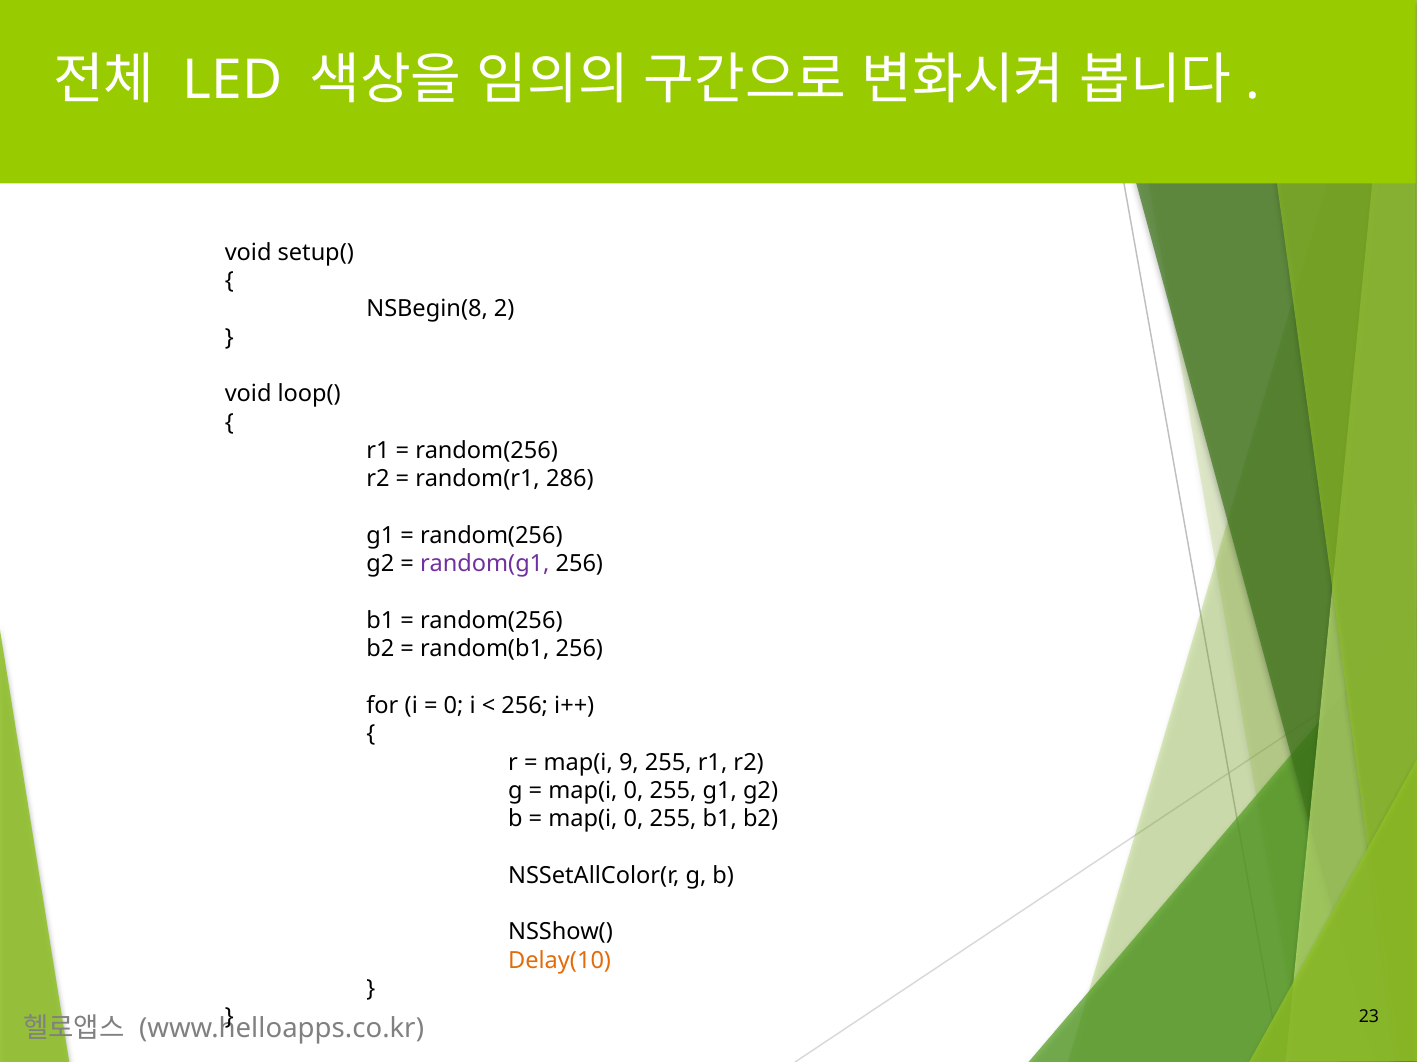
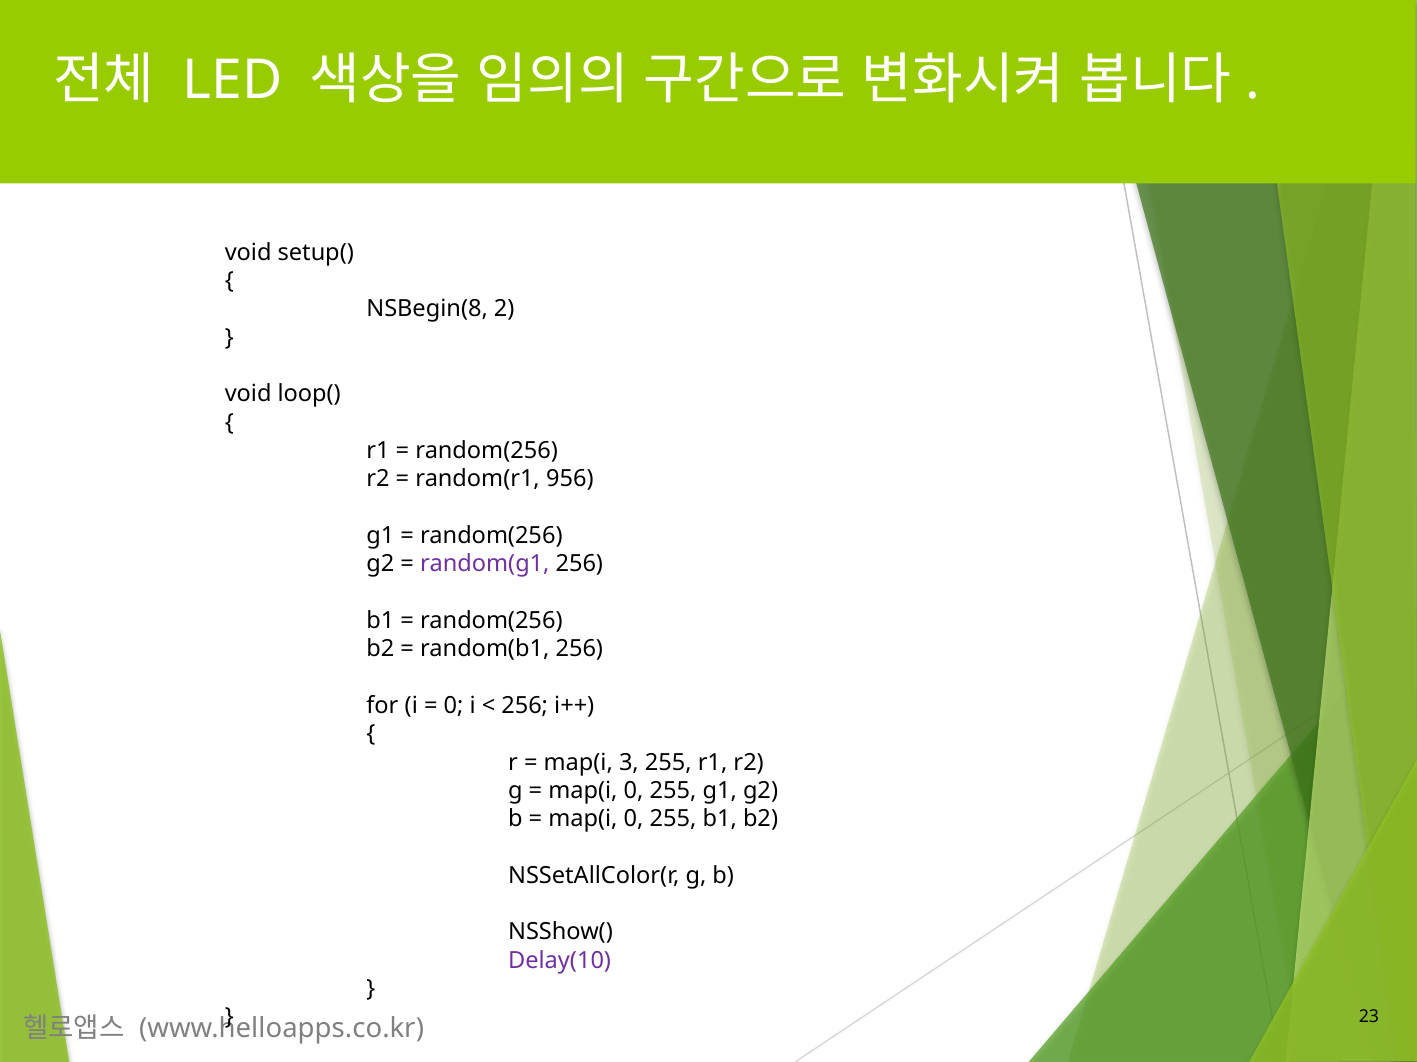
286: 286 -> 956 (570, 479)
9: 9 -> 3 (629, 763)
Delay(10 colour: orange -> purple (560, 961)
